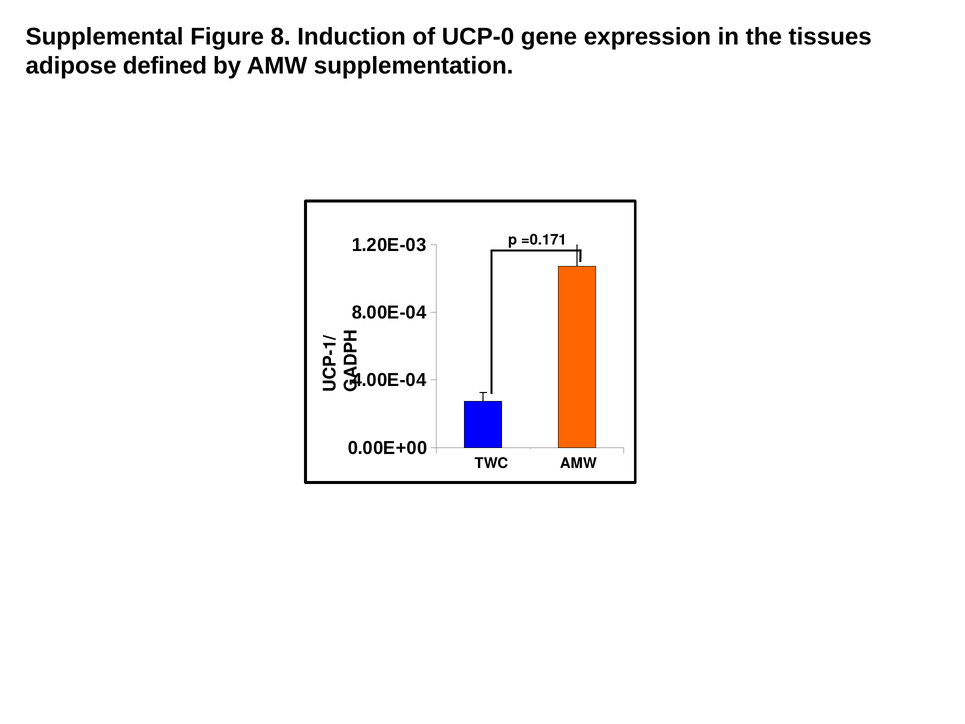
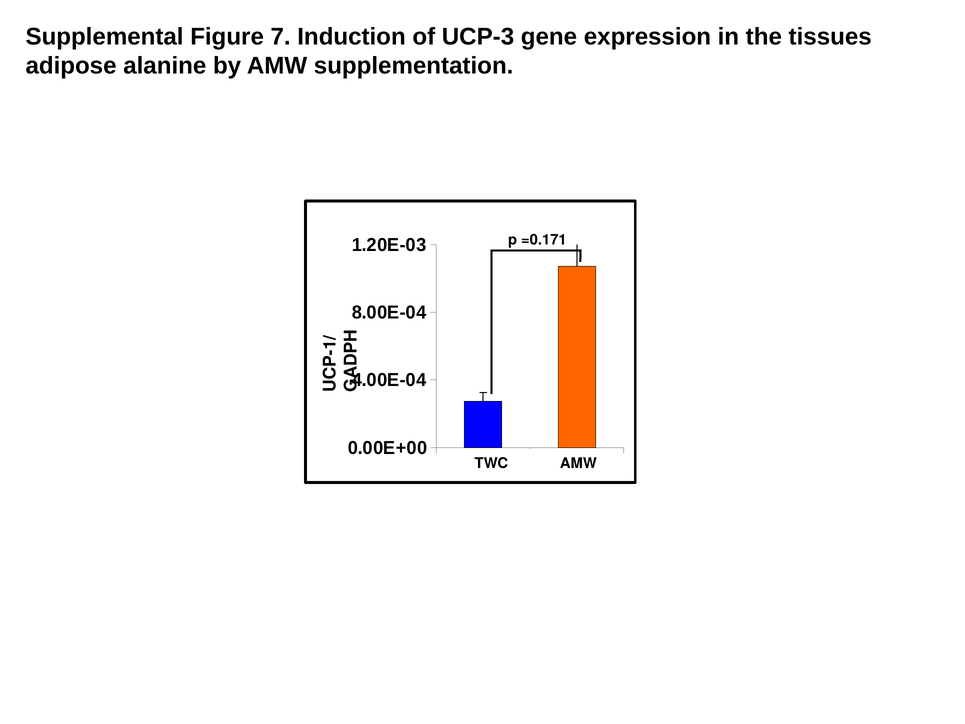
8: 8 -> 7 (281, 37)
UCP-0: UCP-0 -> UCP-3 (478, 37)
defined: defined -> alanine (165, 66)
